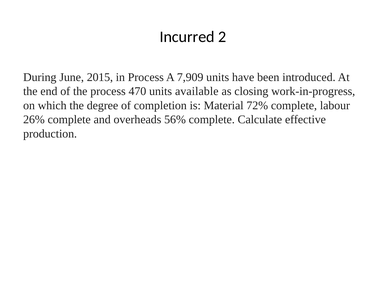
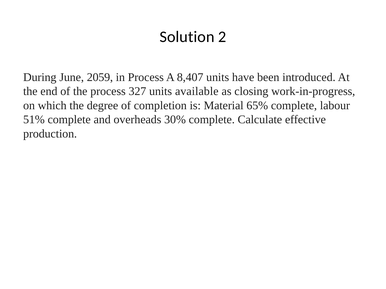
Incurred: Incurred -> Solution (187, 37)
2015: 2015 -> 2059 (100, 77)
7,909: 7,909 -> 8,407 (190, 77)
470: 470 -> 327 (137, 91)
72%: 72% -> 65% (257, 106)
26%: 26% -> 51% (34, 120)
56%: 56% -> 30% (175, 120)
